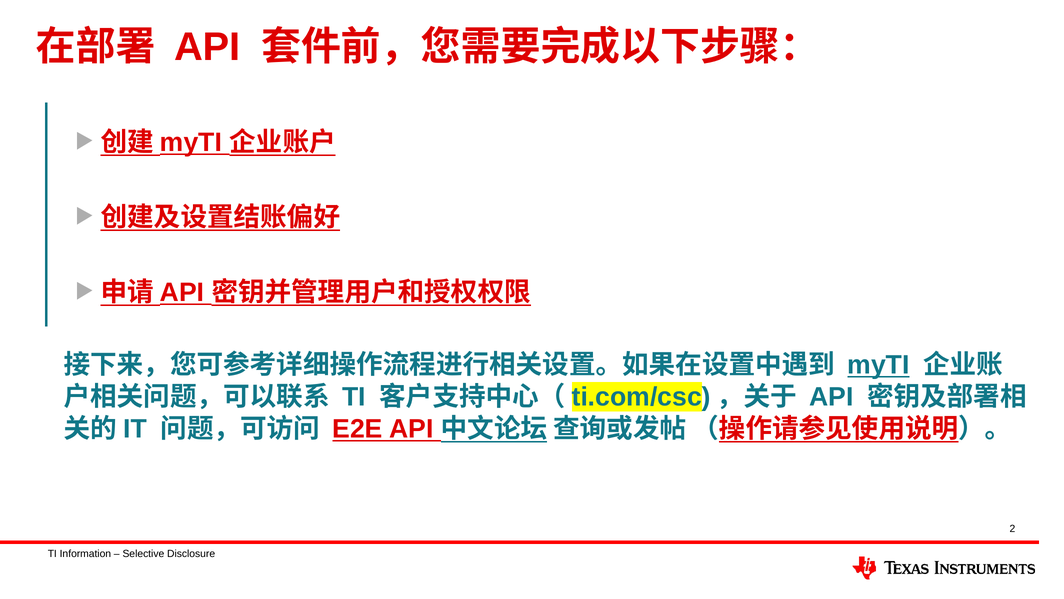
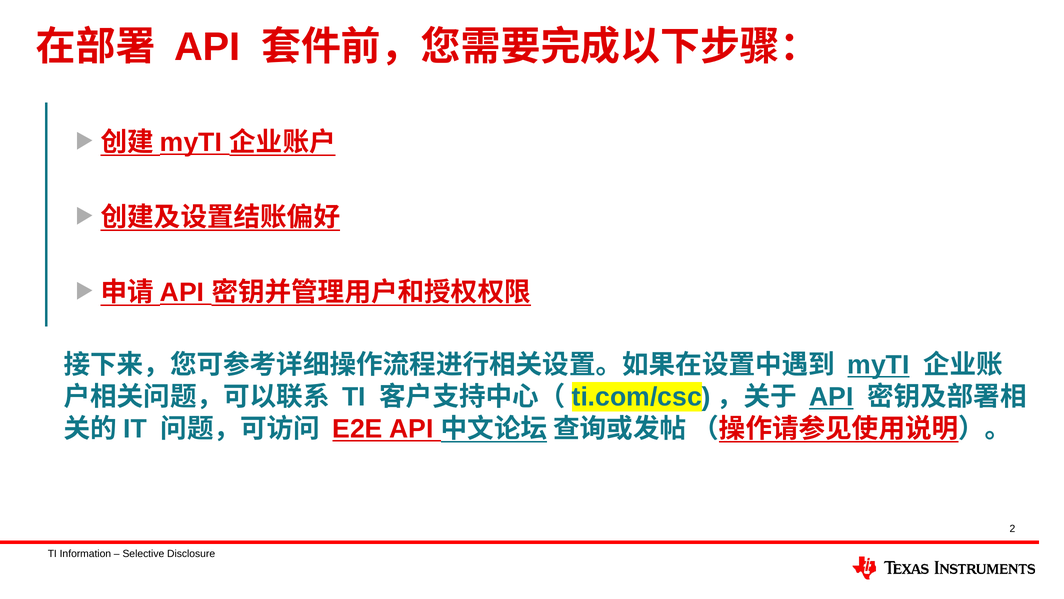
API underline: none -> present (831, 397)
